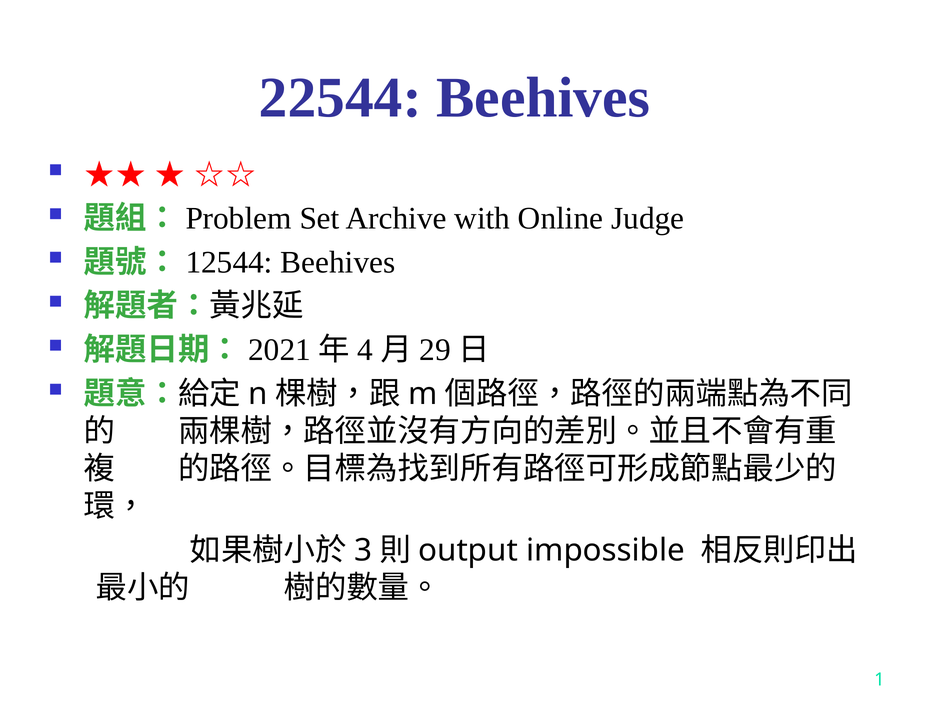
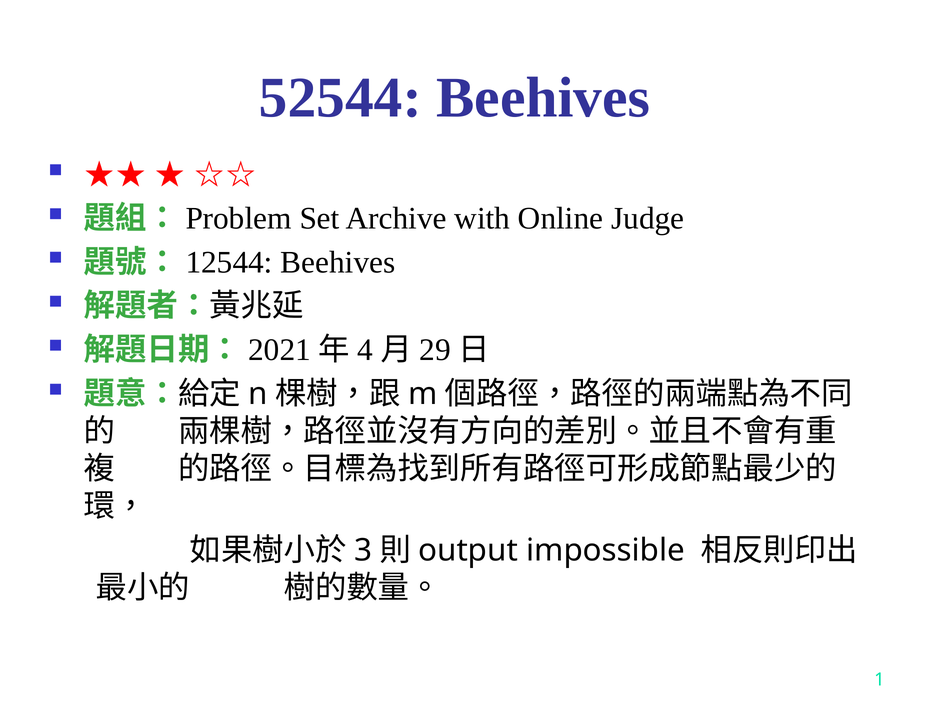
22544: 22544 -> 52544 (340, 98)
